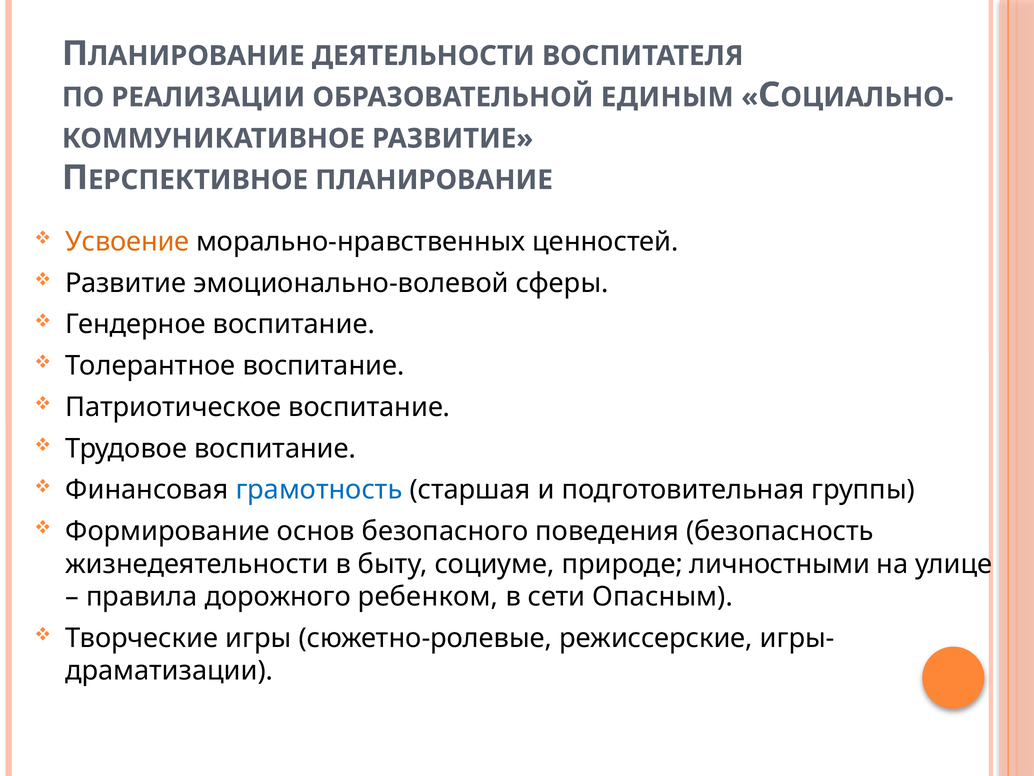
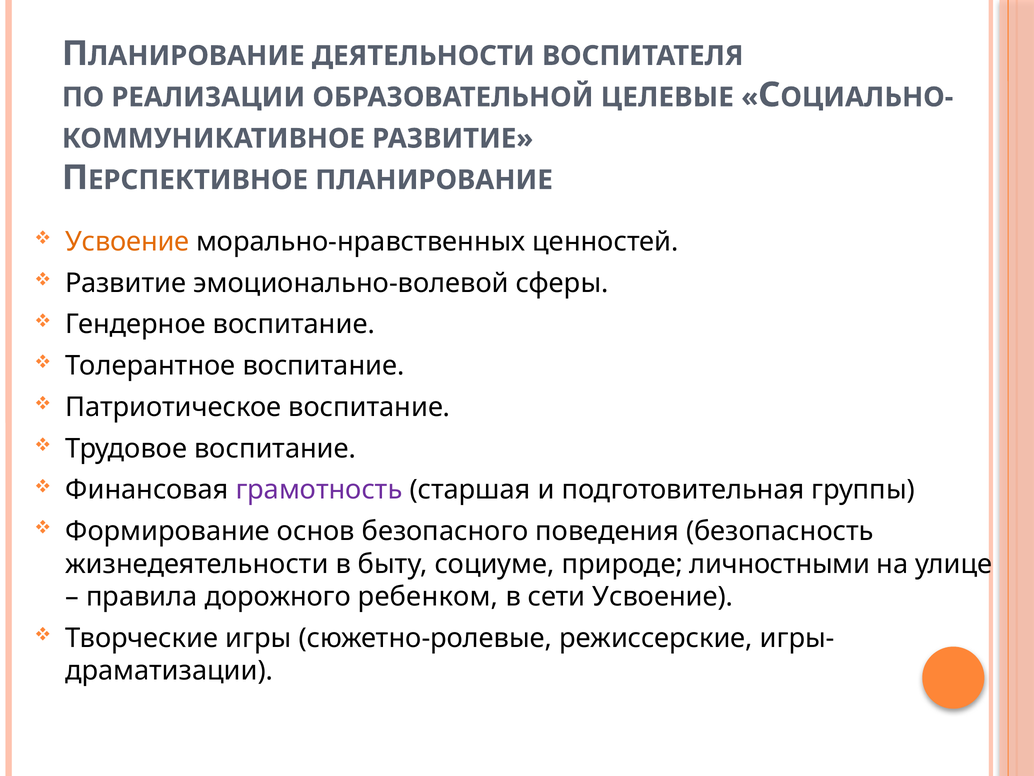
ЕДИНЫМ: ЕДИНЫМ -> ЦЕЛЕВЫЕ (667, 97)
грамотность colour: blue -> purple (319, 490)
сети Опасным: Опасным -> Усвоение (663, 596)
